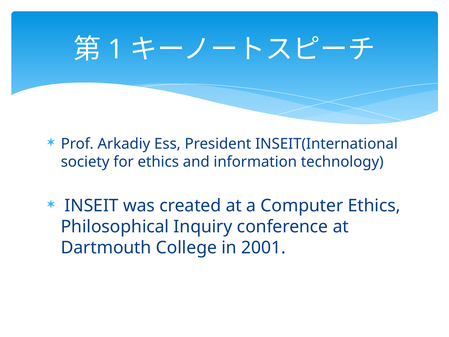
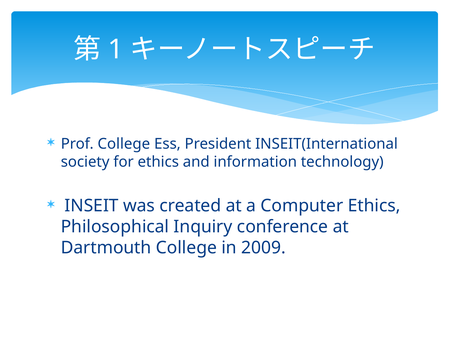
Prof Arkadiy: Arkadiy -> College (124, 144)
2001: 2001 -> 2009 (263, 248)
